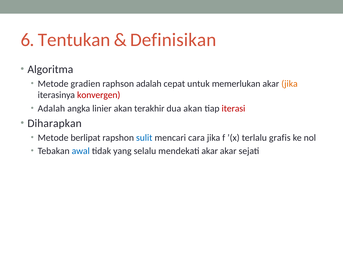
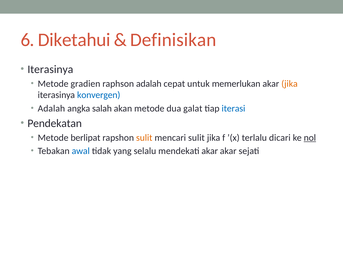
Tentukan: Tentukan -> Diketahui (74, 40)
Algoritma: Algoritma -> Iterasinya (50, 69)
konvergen colour: red -> blue (99, 95)
linier: linier -> salah (102, 109)
akan terakhir: terakhir -> metode (149, 109)
dua akan: akan -> galat (193, 109)
iterasi colour: red -> blue (233, 109)
Diharapkan: Diharapkan -> Pendekatan (55, 124)
sulit colour: blue -> orange (144, 138)
mencari cara: cara -> sulit (196, 138)
grafis: grafis -> dicari (280, 138)
nol underline: none -> present (310, 138)
